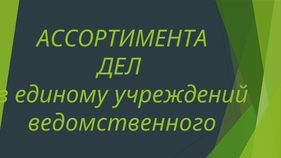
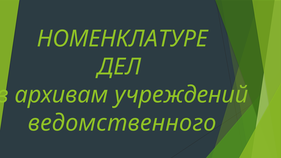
АССОРТИМЕНТА: АССОРТИМЕНТА -> НОМЕНКЛАТУРЕ (122, 39)
единому: единому -> архивам (61, 95)
